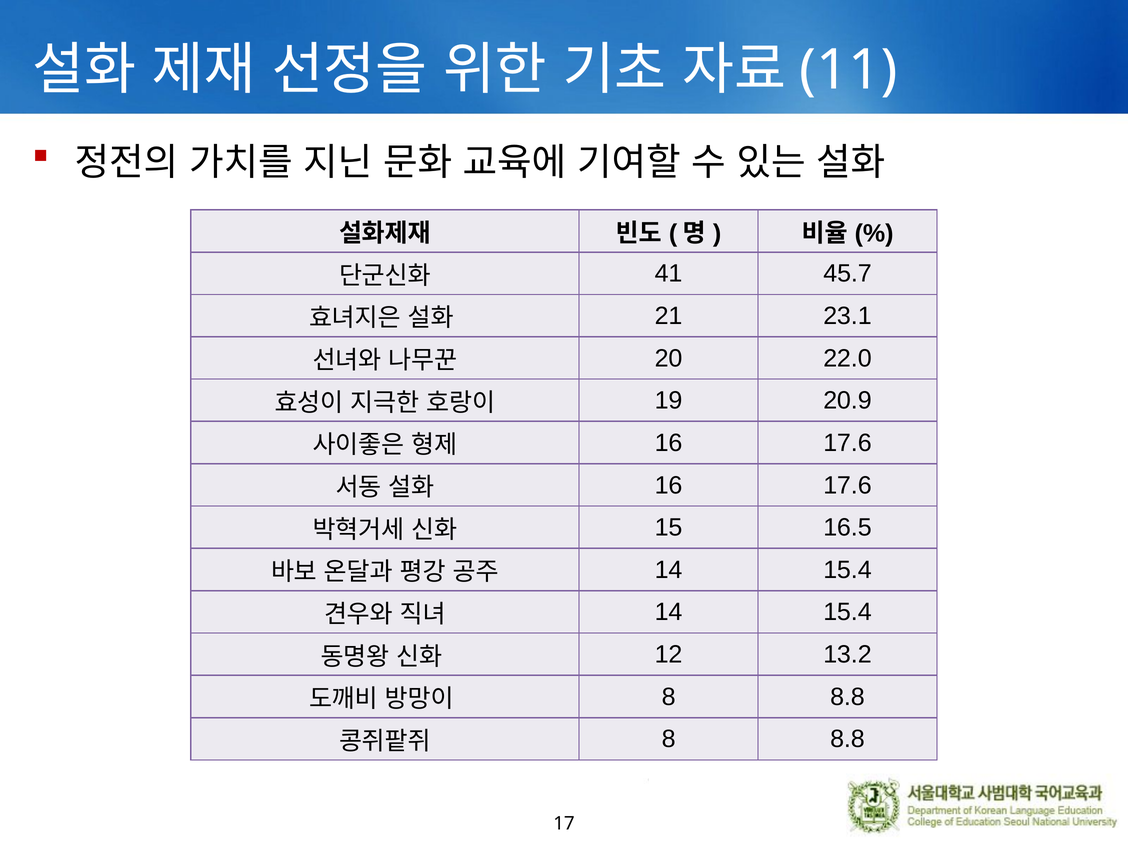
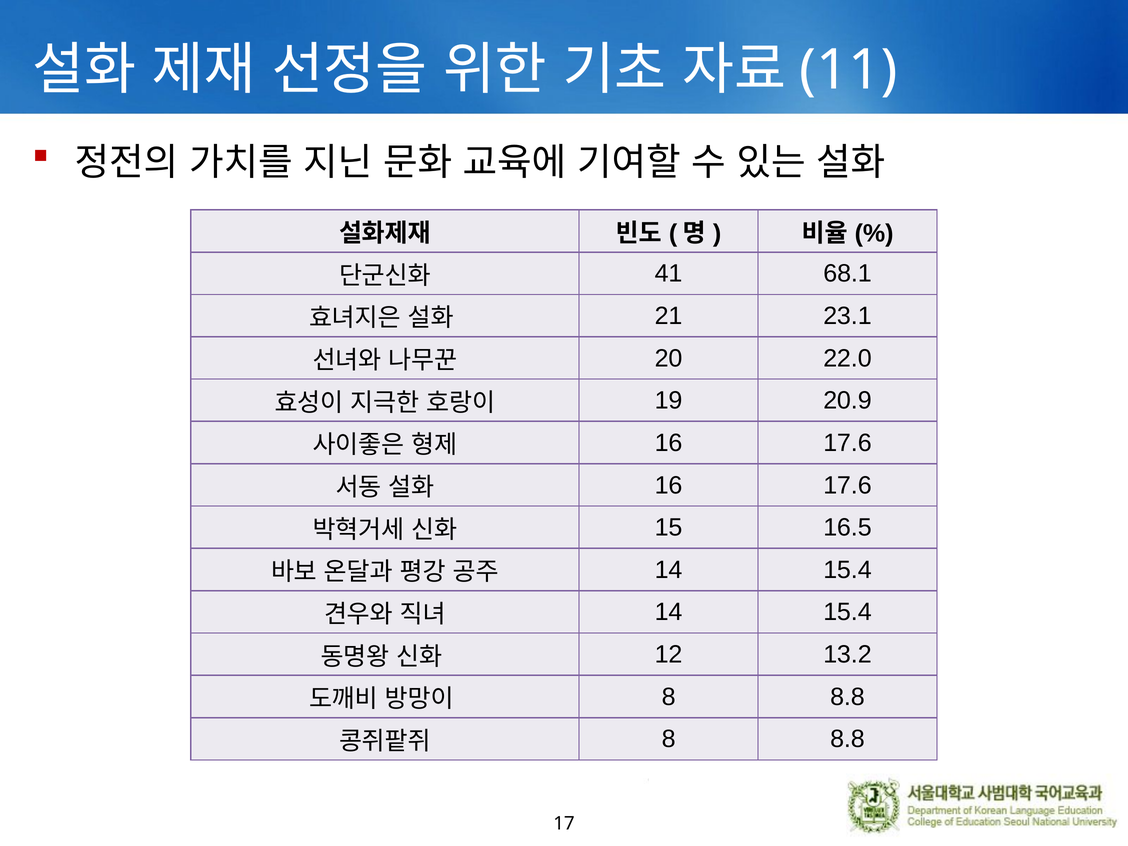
45.7: 45.7 -> 68.1 (848, 274)
